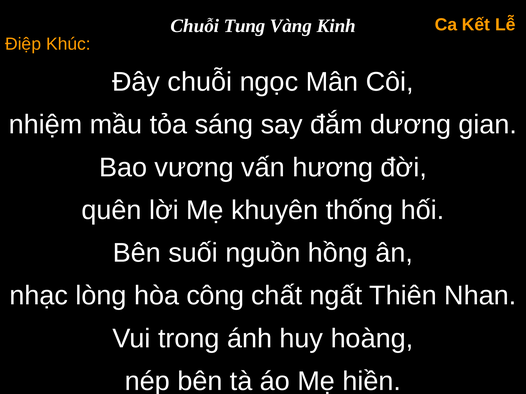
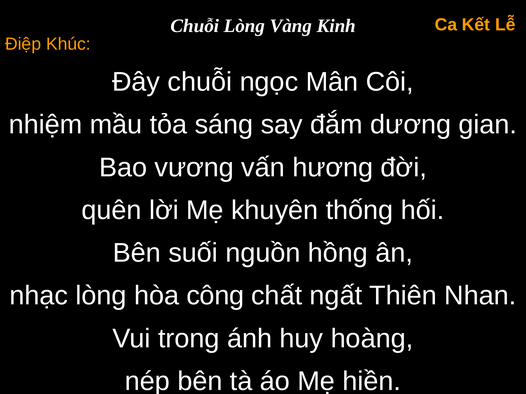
Chuỗi Tung: Tung -> Lòng (244, 26)
